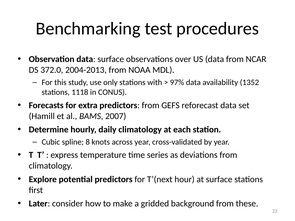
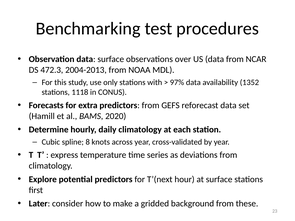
372.0: 372.0 -> 472.3 (52, 70)
2007: 2007 -> 2020 (116, 116)
